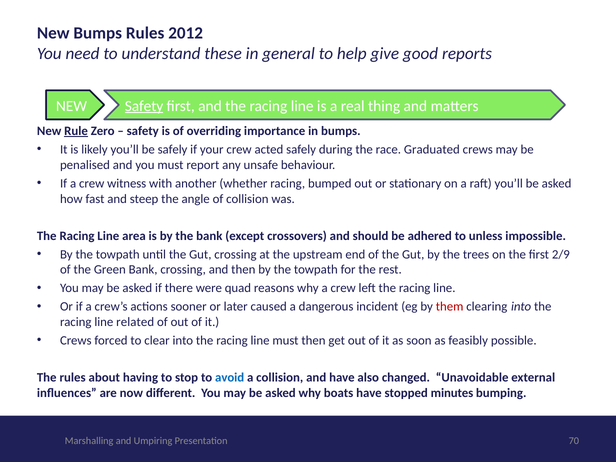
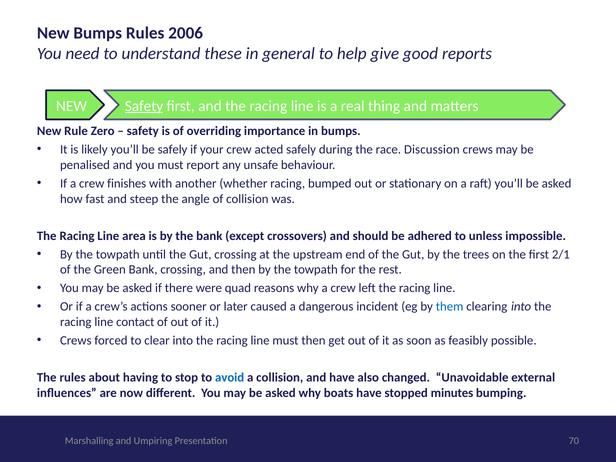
2012: 2012 -> 2006 (186, 33)
Rule underline: present -> none (76, 131)
Graduated: Graduated -> Discussion (432, 150)
witness: witness -> finishes (127, 183)
2/9: 2/9 -> 2/1 (561, 254)
them colour: red -> blue (450, 307)
related: related -> contact (135, 322)
